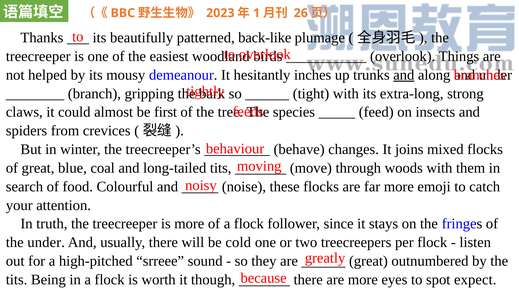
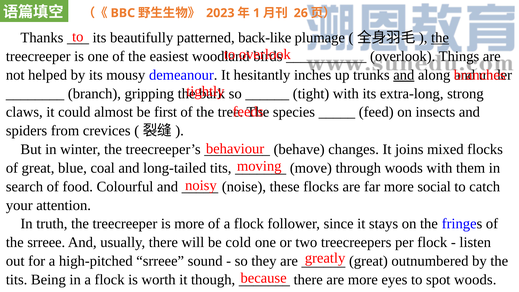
the underline: none -> present (440, 38)
emoji: emoji -> social (434, 187)
the under: under -> srreee (46, 242)
spot expect: expect -> woods (475, 279)
